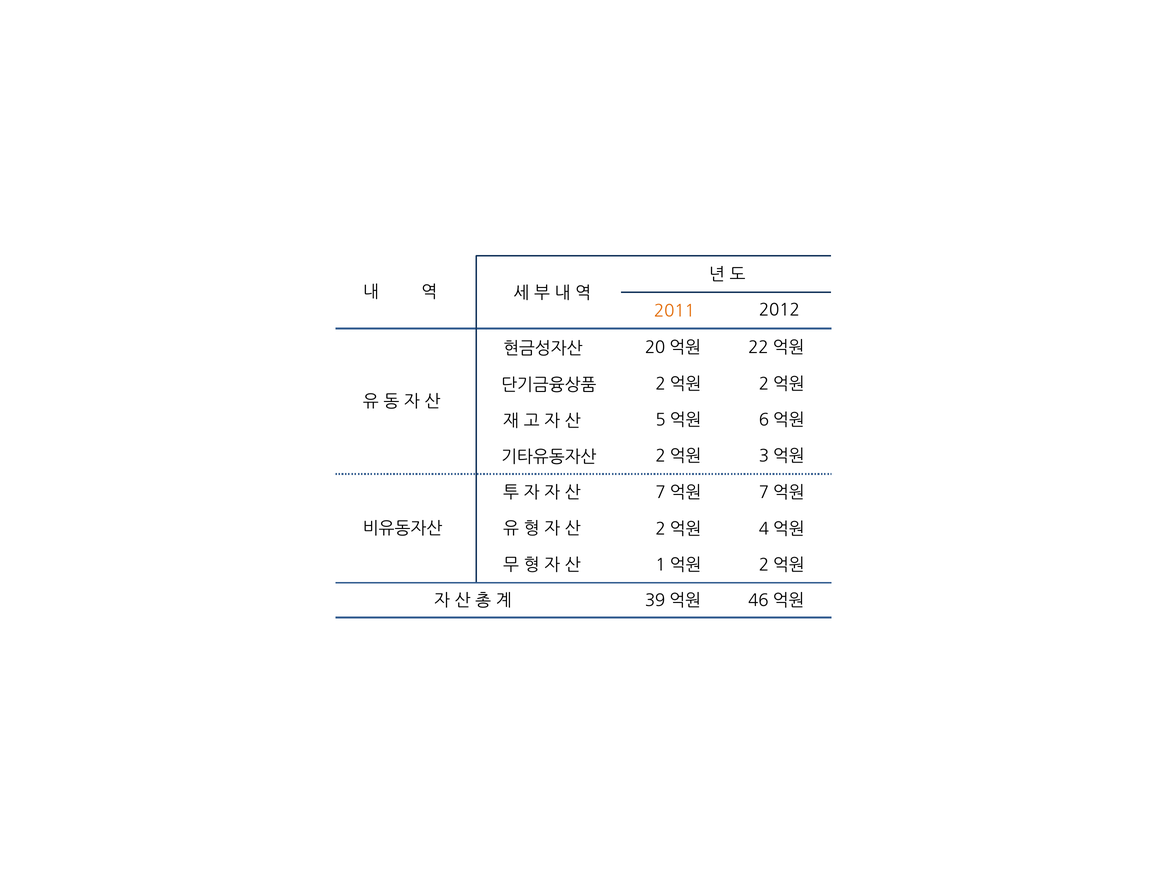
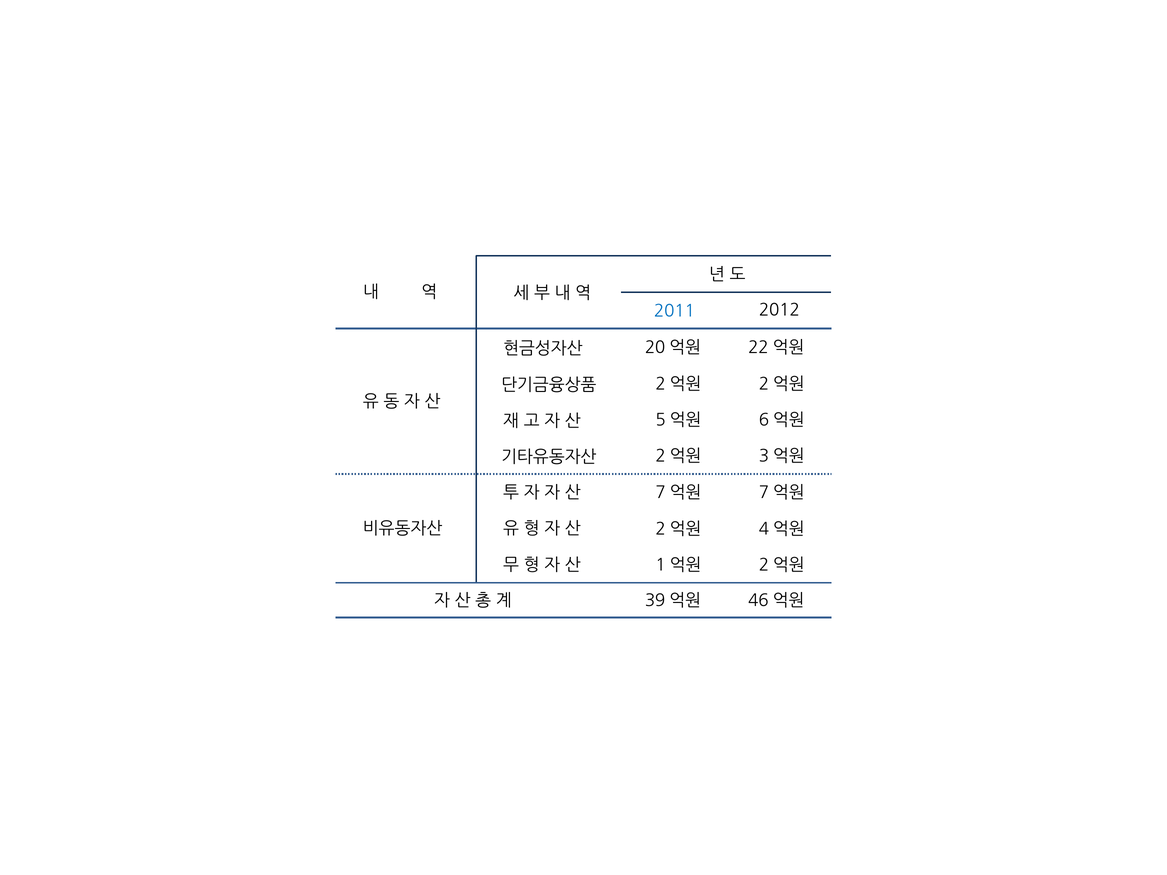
2011 colour: orange -> blue (674, 311)
